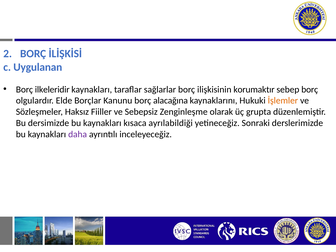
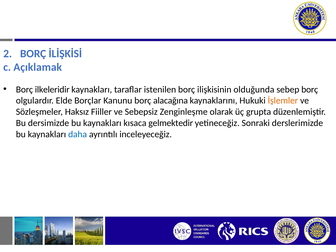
Uygulanan: Uygulanan -> Açıklamak (38, 67)
sağlarlar: sağlarlar -> istenilen (160, 89)
korumaktır: korumaktır -> olduğunda (254, 89)
ayrılabildiği: ayrılabildiği -> gelmektedir (171, 123)
daha colour: purple -> blue (78, 134)
